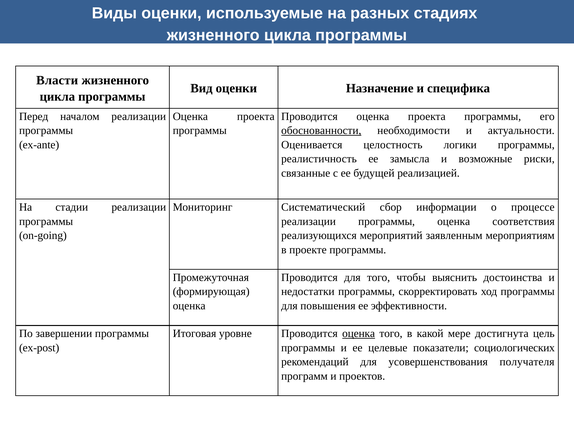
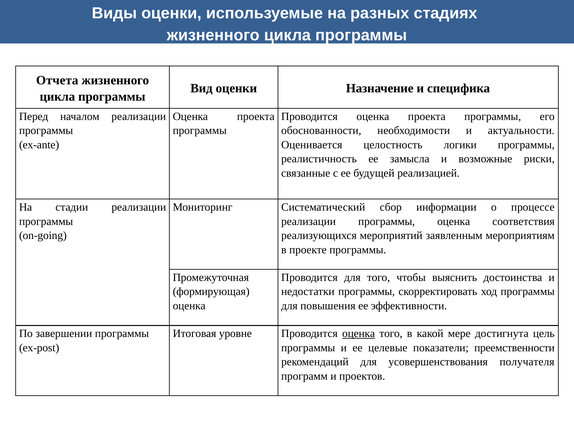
Власти: Власти -> Отчета (57, 80)
обоснованности underline: present -> none (321, 130)
социологических: социологических -> преемственности (514, 347)
